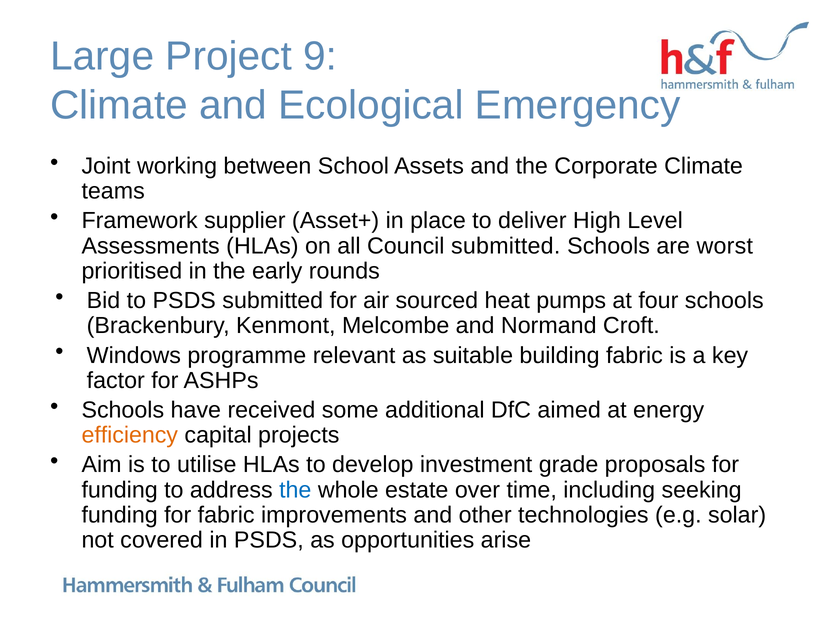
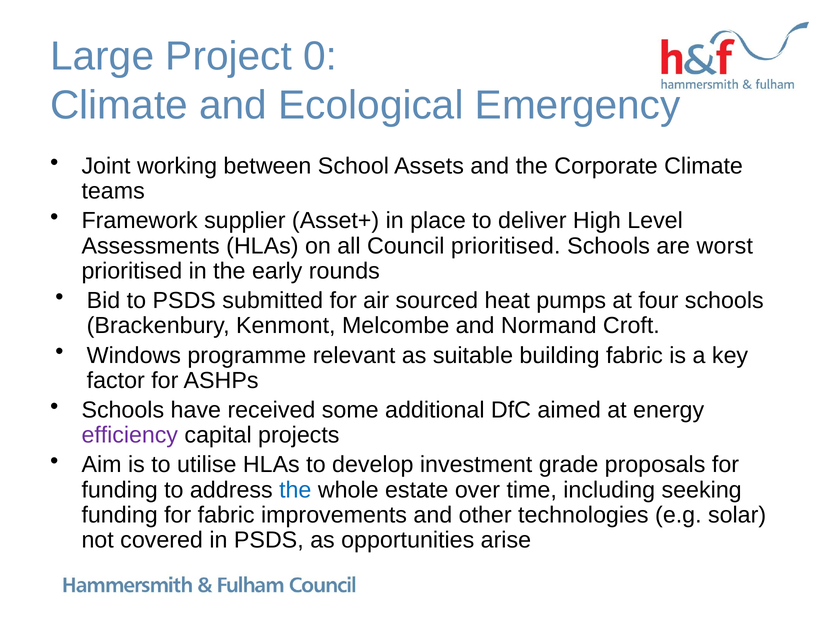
9: 9 -> 0 (320, 56)
Council submitted: submitted -> prioritised (506, 246)
efficiency colour: orange -> purple (130, 435)
